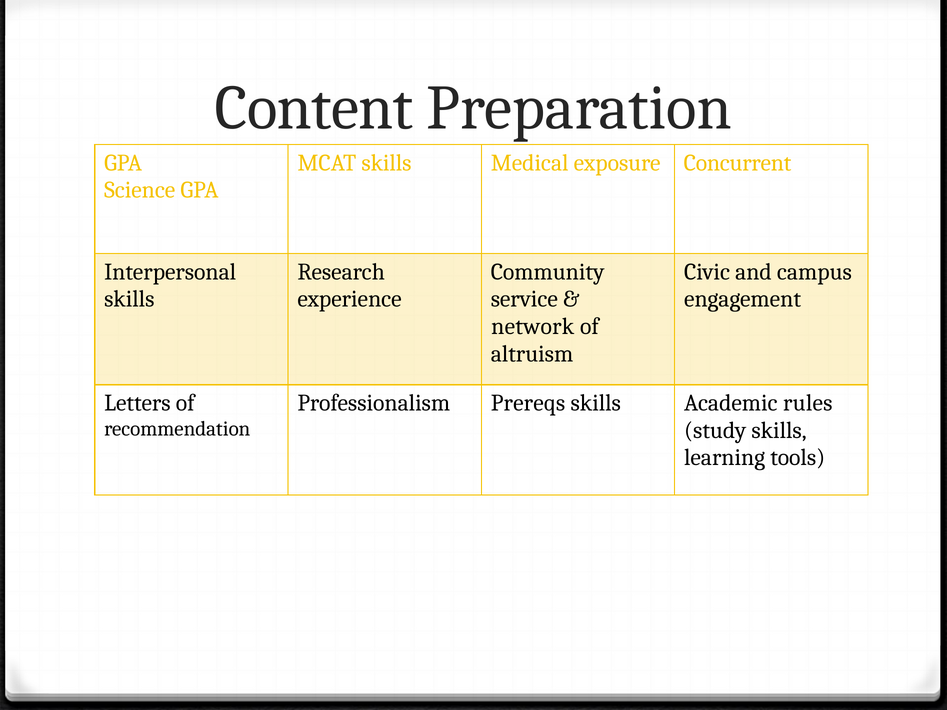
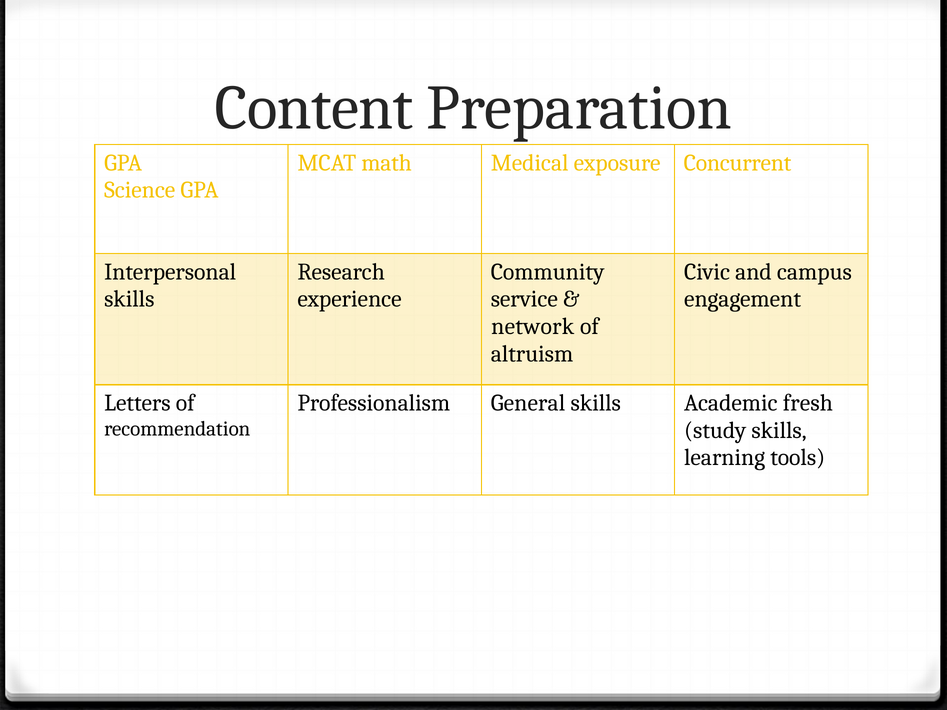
MCAT skills: skills -> math (387, 163)
Prereqs: Prereqs -> General (528, 403)
rules: rules -> fresh (808, 403)
